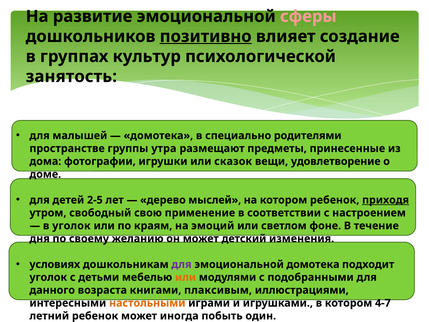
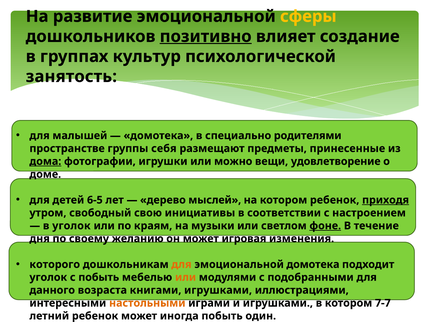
сферы colour: pink -> yellow (308, 16)
утра: утра -> себя (164, 148)
дома underline: none -> present (45, 161)
сказок: сказок -> можно (233, 161)
2-5: 2-5 -> 6-5 (95, 200)
применение: применение -> инициативы (200, 213)
эмоций: эмоций -> музыки (213, 226)
фоне underline: none -> present (325, 226)
детский: детский -> игровая (244, 238)
условиях: условиях -> которого (55, 264)
для colour: purple -> orange (181, 264)
с детьми: детьми -> побыть (99, 277)
книгами плаксивым: плаксивым -> игрушками (218, 290)
4-7: 4-7 -> 7-7 (383, 303)
